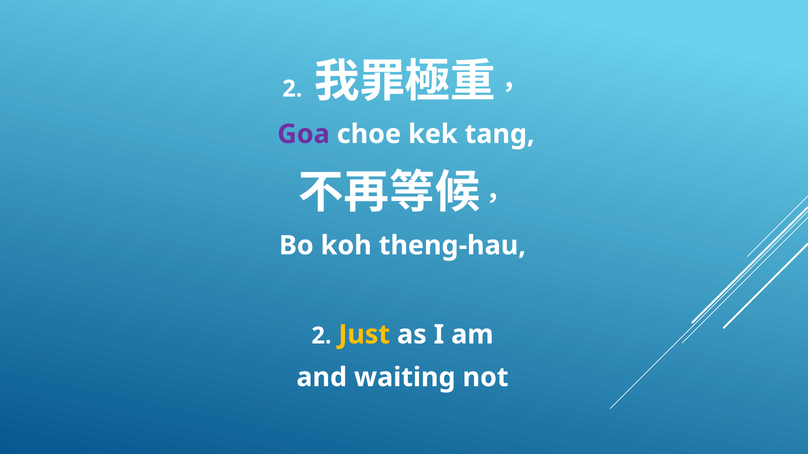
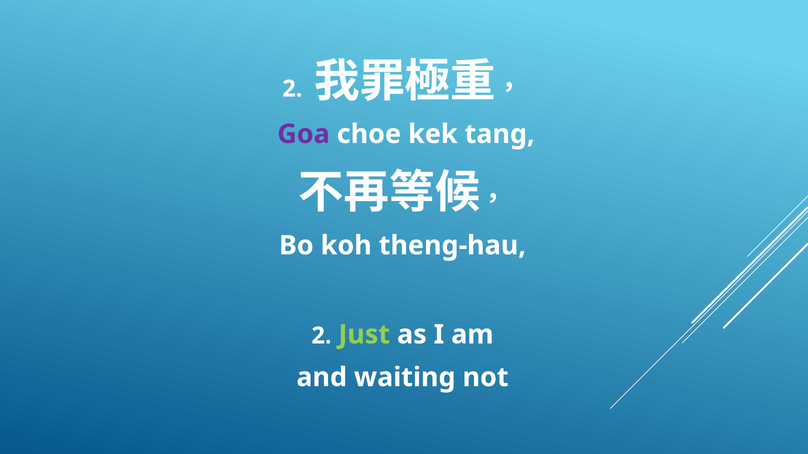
Just colour: yellow -> light green (364, 335)
